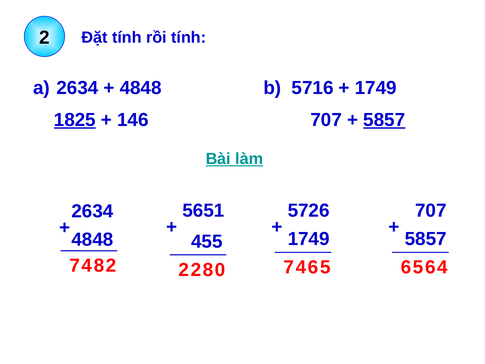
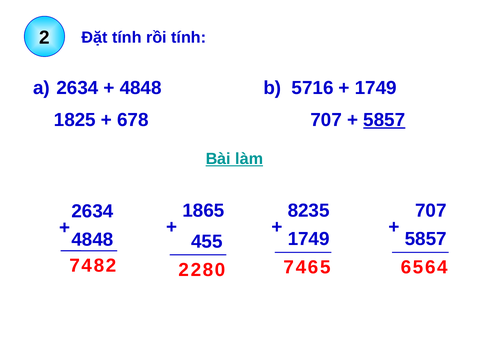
1825 underline: present -> none (75, 120)
146: 146 -> 678 (133, 120)
5651: 5651 -> 1865 (203, 211)
5726: 5726 -> 8235 (309, 211)
